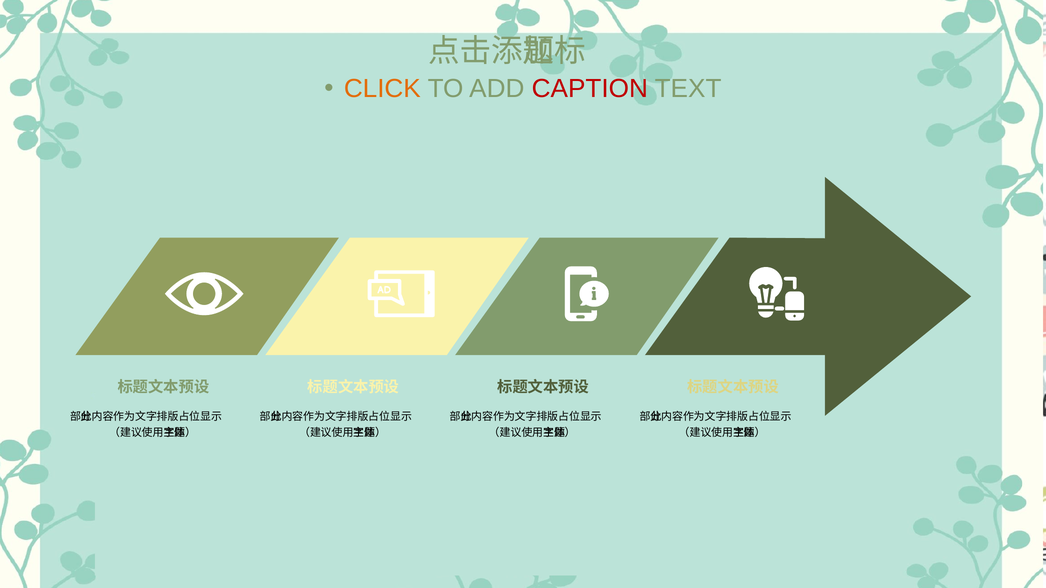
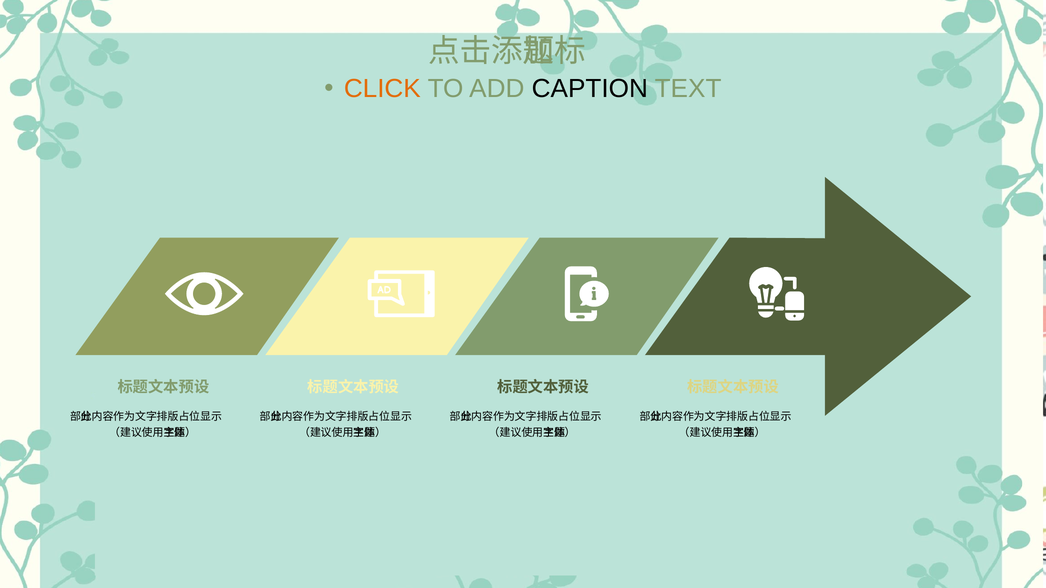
CAPTION colour: red -> black (590, 89)
